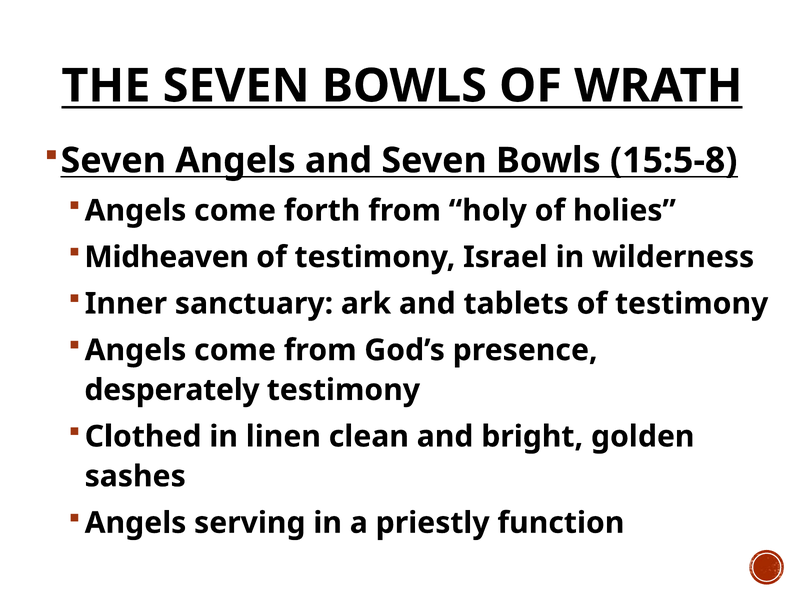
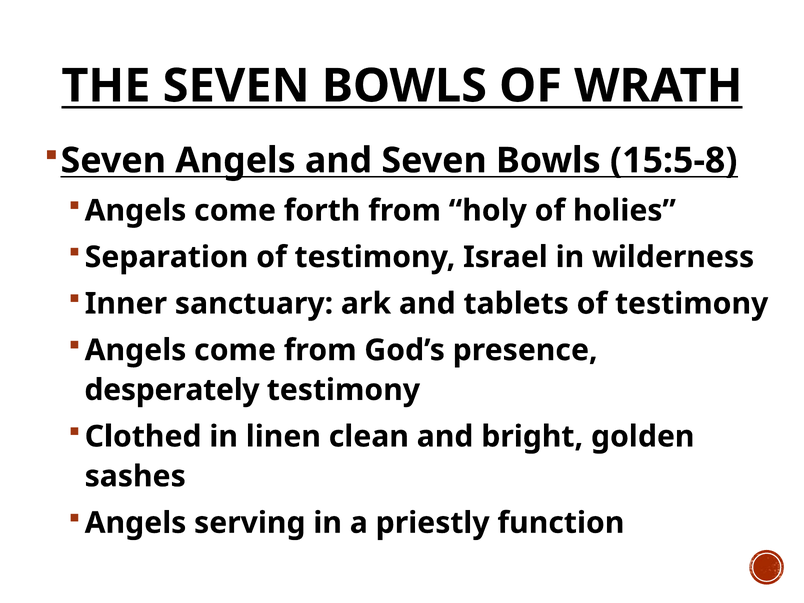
Midheaven: Midheaven -> Separation (167, 257)
